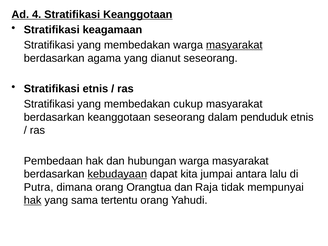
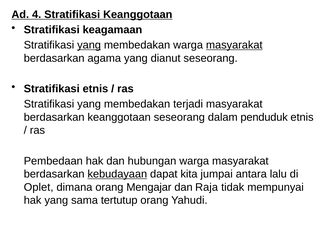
yang underline: none -> present (89, 45)
cukup: cukup -> terjadi (188, 104)
Putra: Putra -> Oplet (39, 187)
Orangtua: Orangtua -> Mengajar (149, 187)
hak underline: present -> none (33, 200)
tertentu: tertentu -> tertutup (119, 200)
